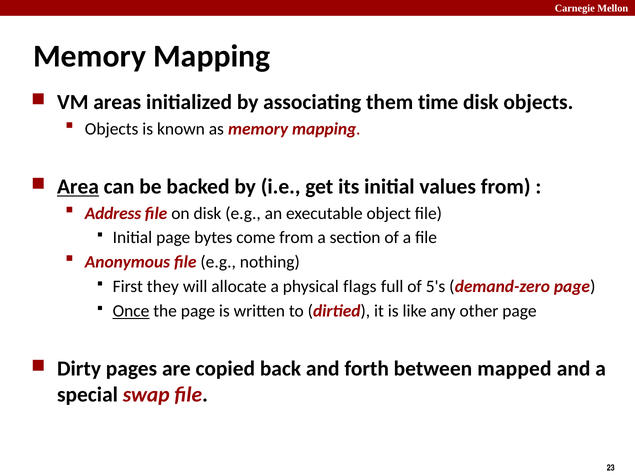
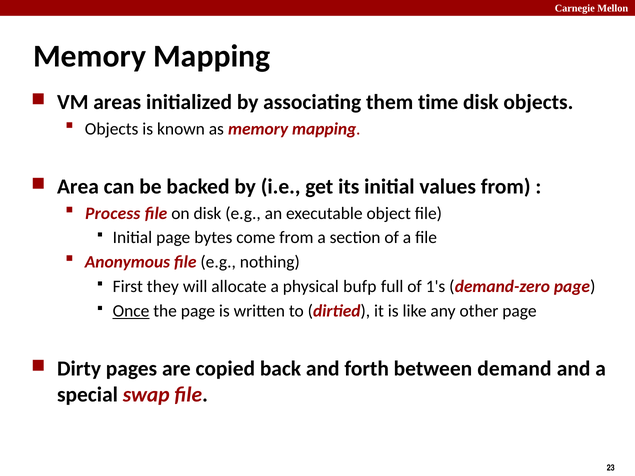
Area underline: present -> none (78, 187)
Address: Address -> Process (113, 213)
flags: flags -> bufp (360, 287)
5's: 5's -> 1's (436, 287)
mapped: mapped -> demand (514, 369)
